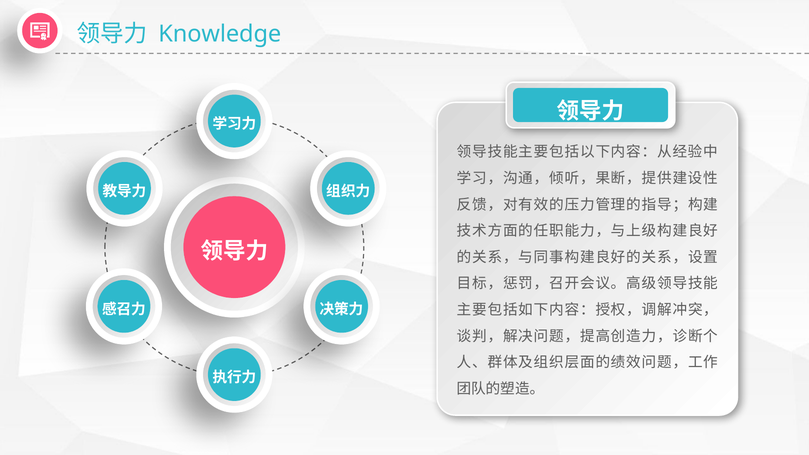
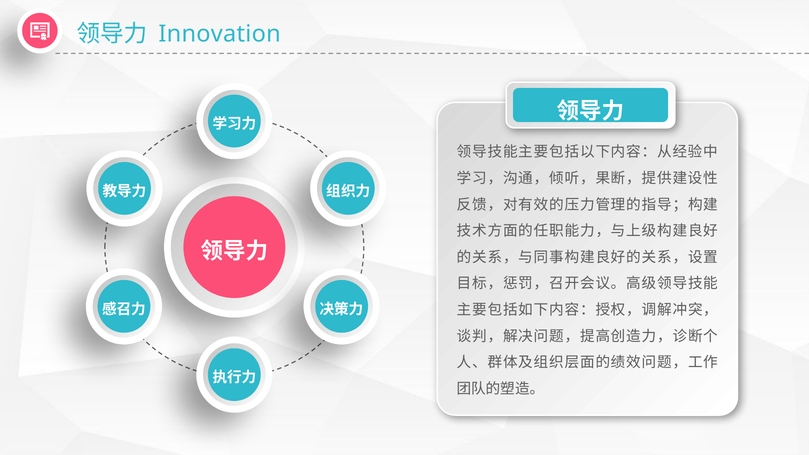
Knowledge: Knowledge -> Innovation (220, 34)
